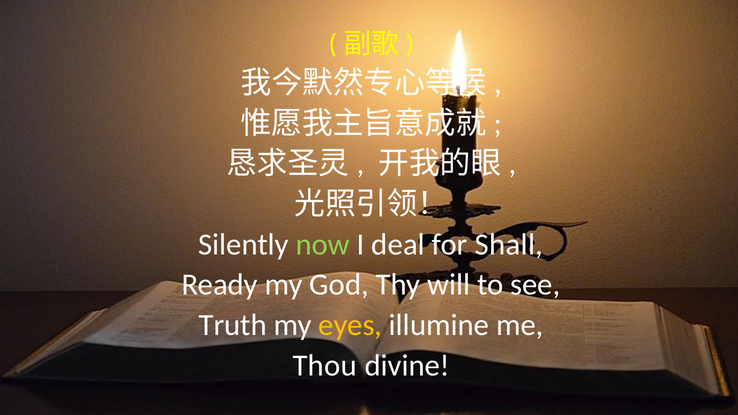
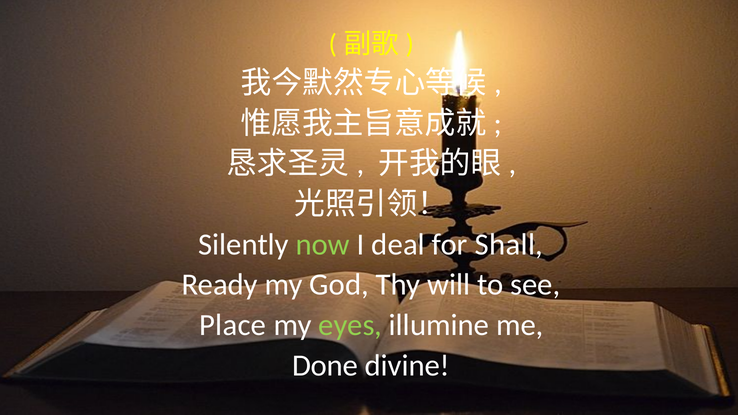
Truth: Truth -> Place (233, 325)
eyes colour: yellow -> light green (350, 325)
Thou: Thou -> Done (325, 366)
